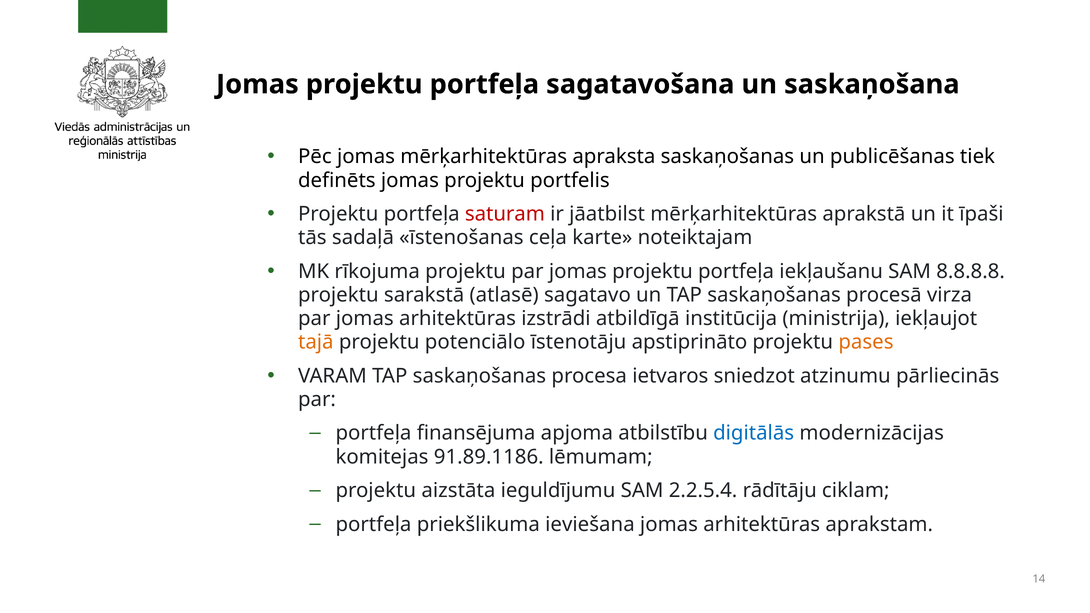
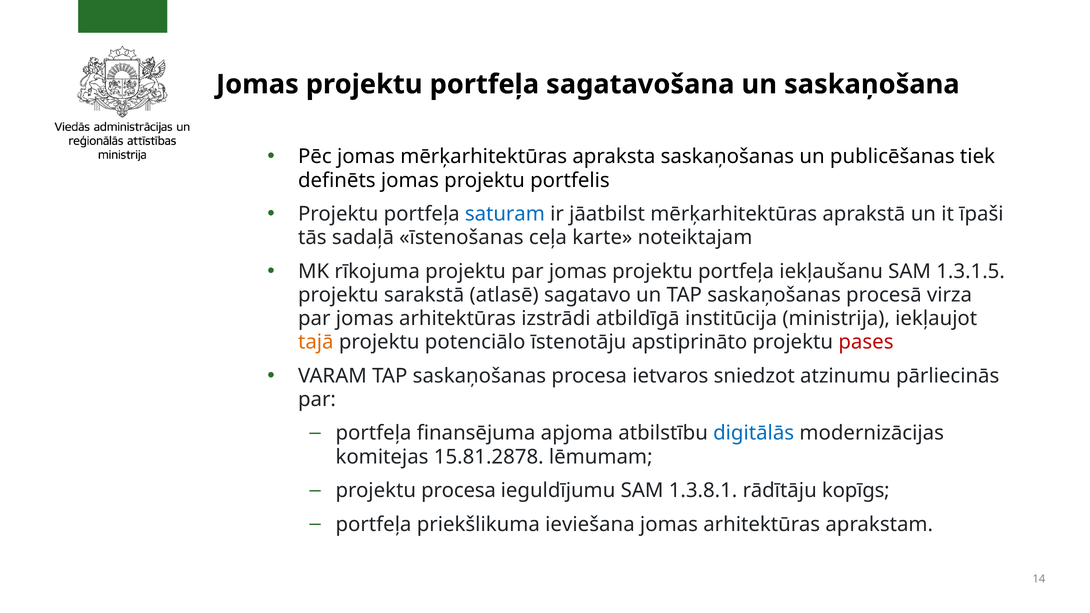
saturam colour: red -> blue (505, 214)
8.8.8.8: 8.8.8.8 -> 1.3.1.5 (971, 271)
pases colour: orange -> red (866, 342)
91.89.1186: 91.89.1186 -> 15.81.2878 (489, 457)
projektu aizstāta: aizstāta -> procesa (459, 491)
2.2.5.4: 2.2.5.4 -> 1.3.8.1 (703, 491)
ciklam: ciklam -> kopīgs (856, 491)
